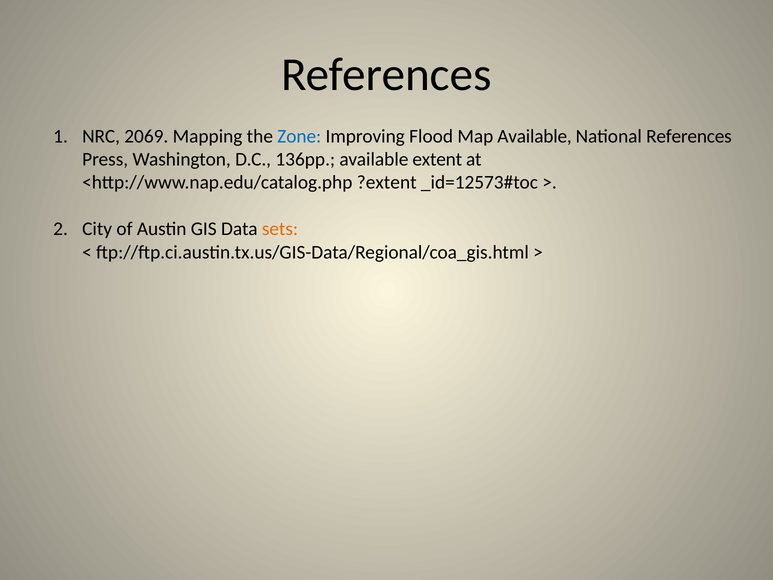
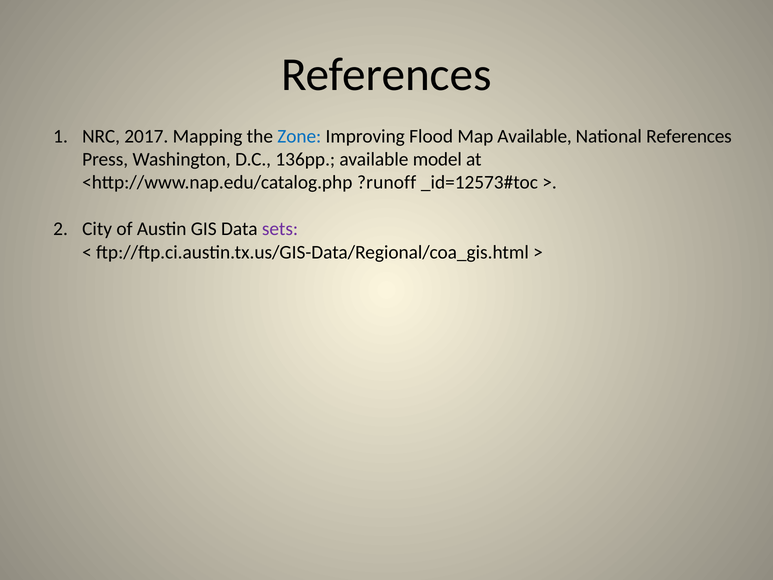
2069: 2069 -> 2017 (146, 136)
extent: extent -> model (437, 159)
?extent: ?extent -> ?runoff (387, 183)
sets colour: orange -> purple (280, 229)
